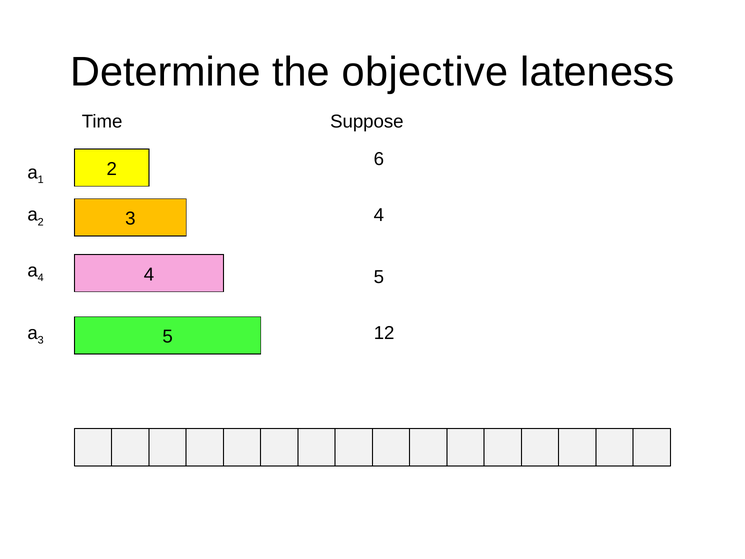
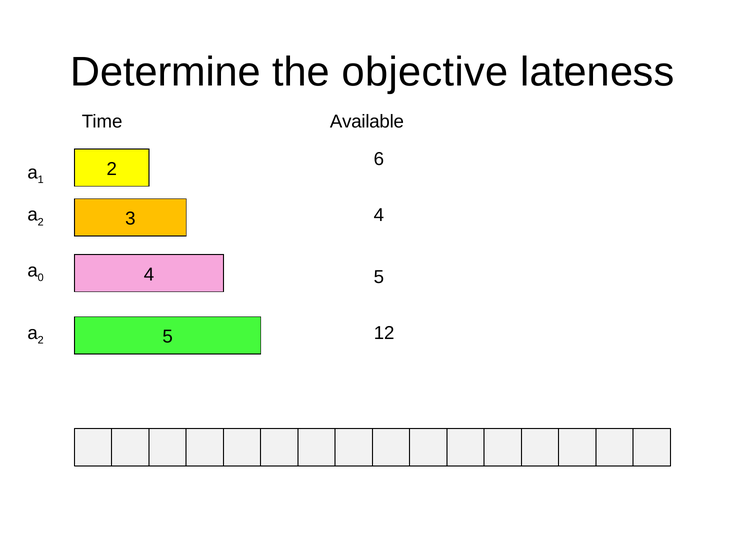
Suppose: Suppose -> Available (367, 122)
4: 4 -> 0 (41, 278)
3: 3 -> 2 (41, 340)
